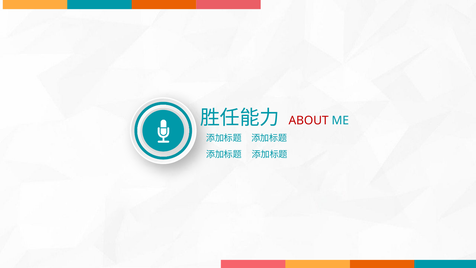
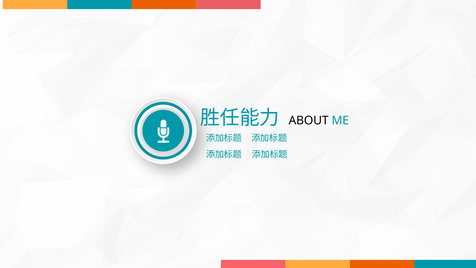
ABOUT colour: red -> black (309, 121)
